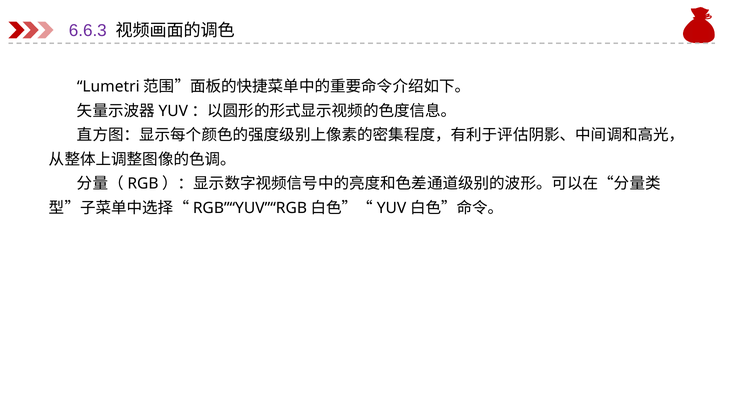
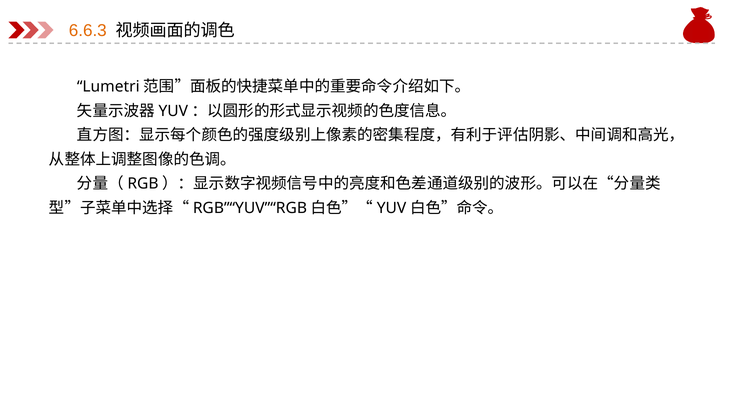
6.6.3 colour: purple -> orange (88, 31)
